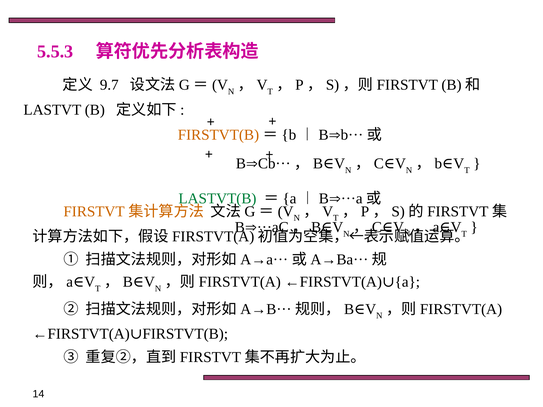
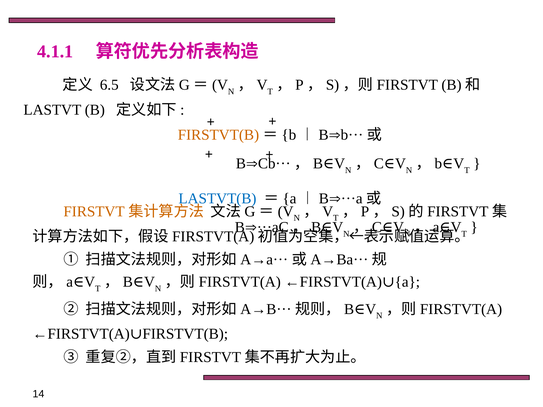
5.5.3: 5.5.3 -> 4.1.1 (55, 52)
9.7: 9.7 -> 6.5 (109, 85)
LASTVT(B colour: green -> blue (217, 199)
